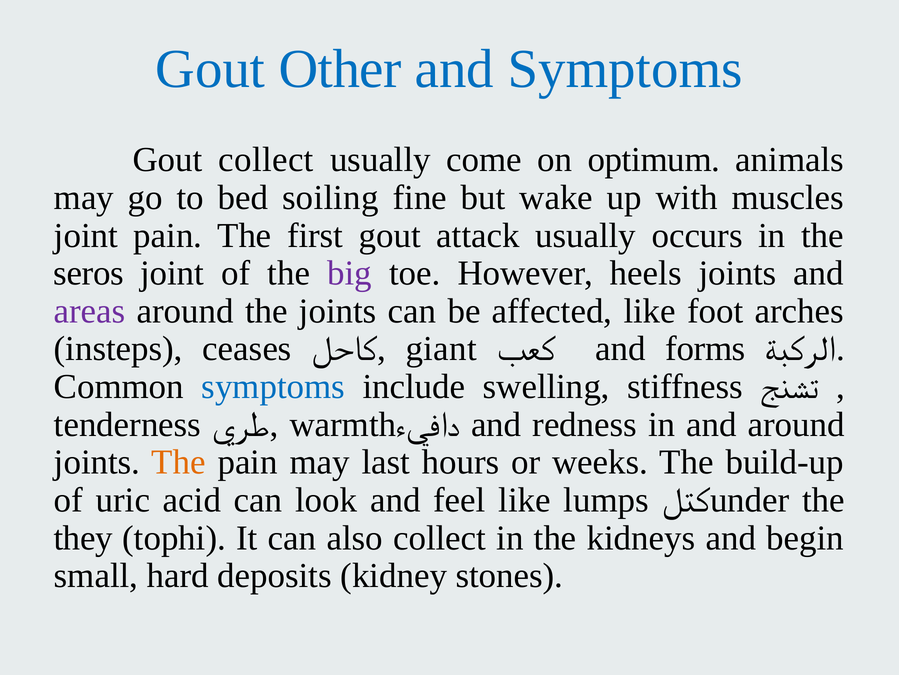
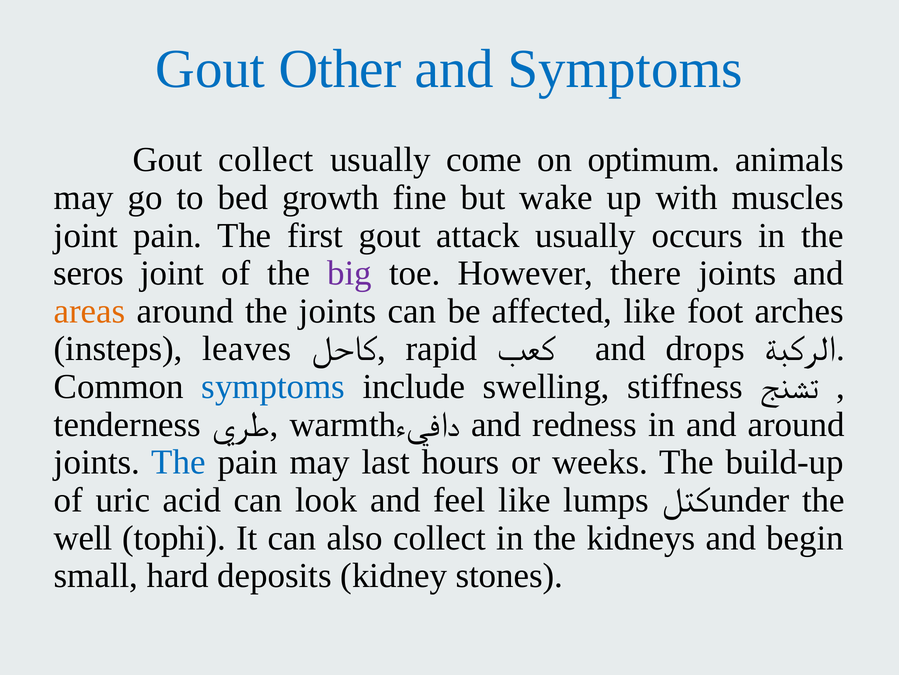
soiling: soiling -> growth (331, 197)
heels: heels -> there (646, 273)
areas colour: purple -> orange (90, 311)
ceases: ceases -> leaves (247, 349)
giant: giant -> rapid (441, 349)
forms: forms -> drops (705, 349)
The colour: orange -> blue (179, 462)
they: they -> well (83, 537)
